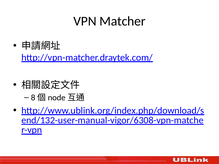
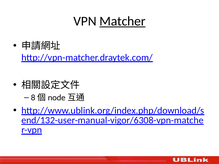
Matcher underline: none -> present (123, 21)
